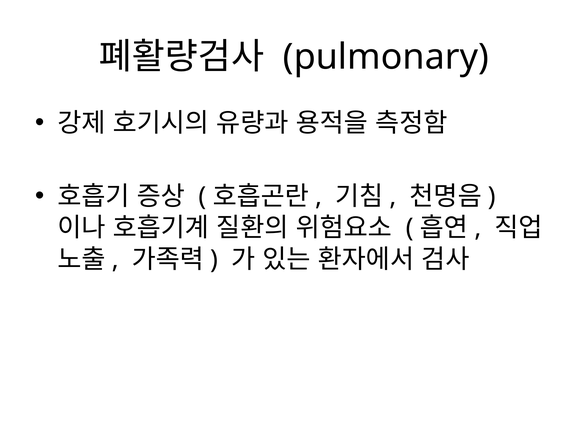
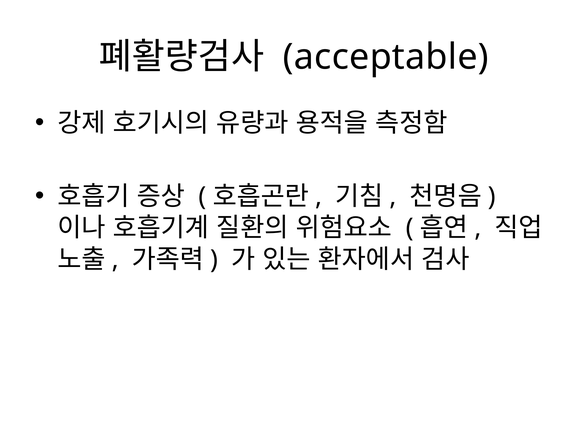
pulmonary: pulmonary -> acceptable (386, 57)
